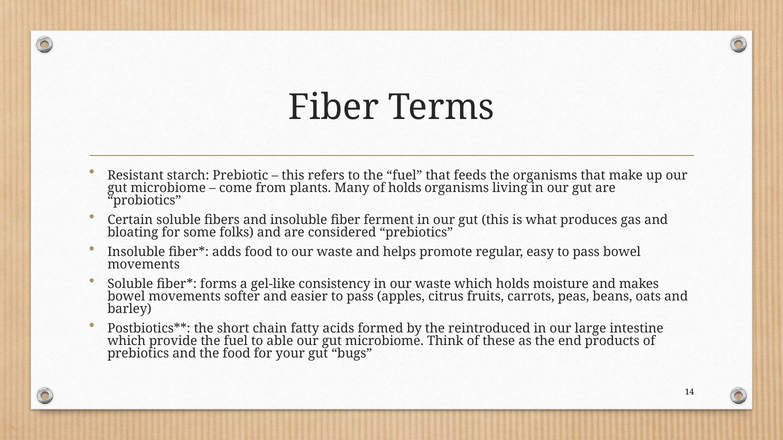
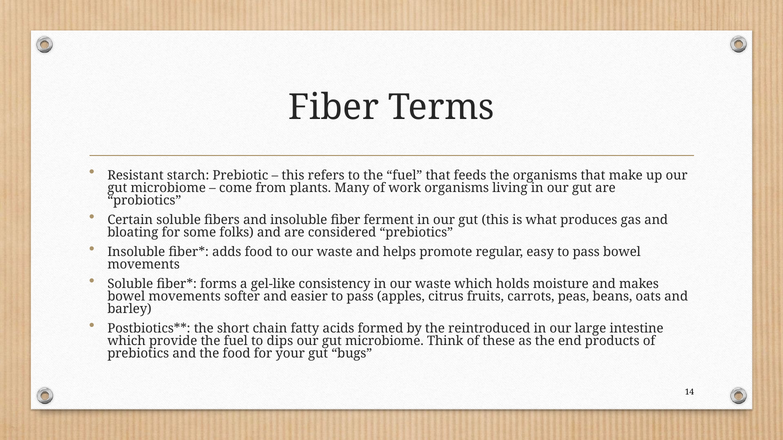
of holds: holds -> work (405, 188)
able: able -> dips (280, 341)
